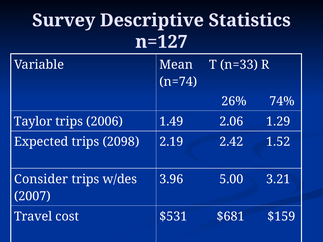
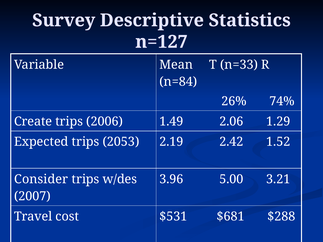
n=74: n=74 -> n=84 (178, 82)
Taylor: Taylor -> Create (33, 122)
2098: 2098 -> 2053 (121, 142)
$159: $159 -> $288 (281, 217)
